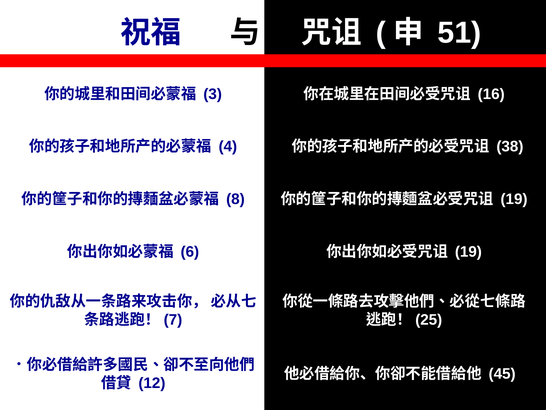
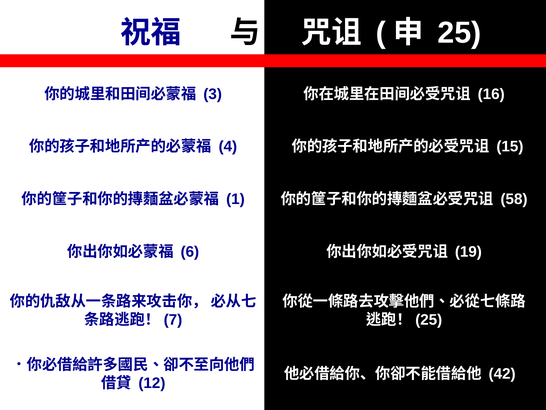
51: 51 -> 25 (460, 33)
38: 38 -> 15 (510, 146)
8: 8 -> 1 (235, 199)
19: 19 -> 58 (514, 199)
45: 45 -> 42 (502, 373)
